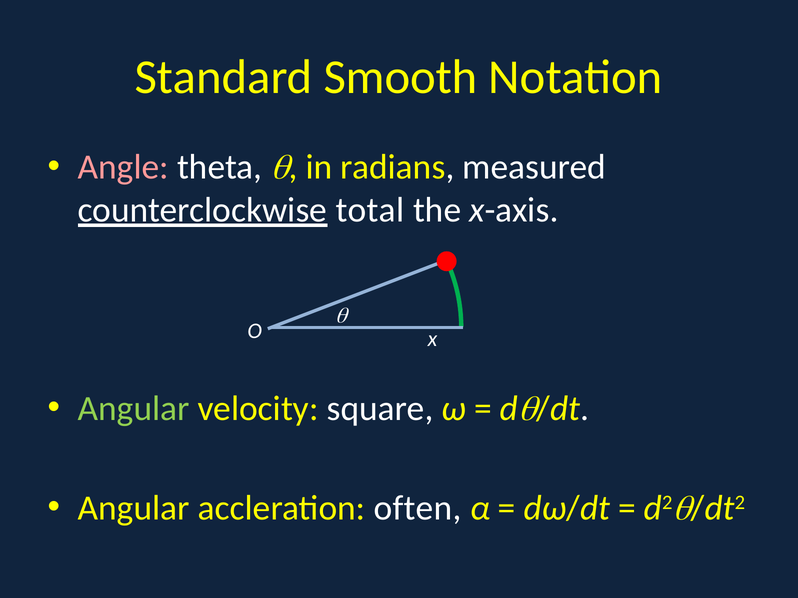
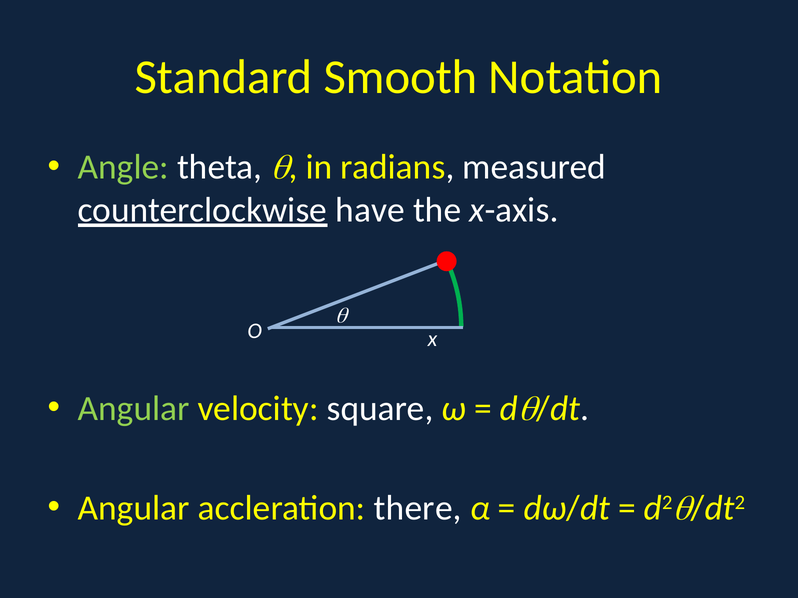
Angle colour: pink -> light green (123, 167)
total: total -> have (370, 210)
often: often -> there (418, 508)
